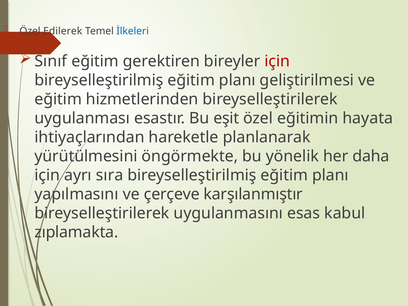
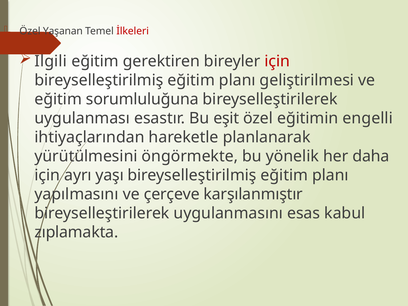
Edilerek: Edilerek -> Yaşanan (63, 31)
İlkeleri colour: blue -> red (133, 31)
Sınıf: Sınıf -> Ilgili (51, 61)
hizmetlerinden: hizmetlerinden -> sorumluluğuna (142, 99)
hayata: hayata -> engelli (368, 118)
sıra: sıra -> yaşı (110, 175)
